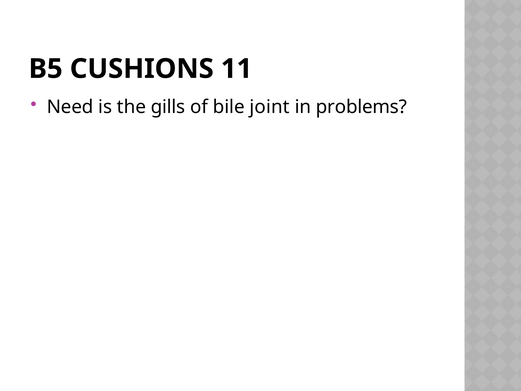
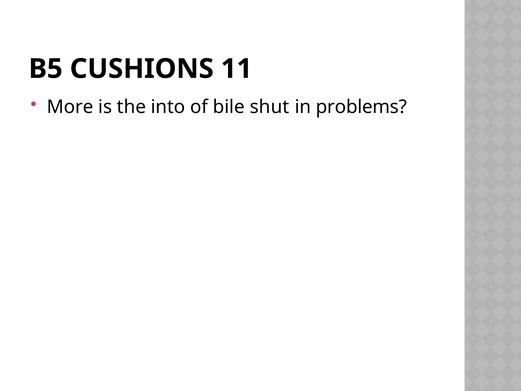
Need: Need -> More (70, 107)
gills: gills -> into (168, 107)
joint: joint -> shut (270, 107)
